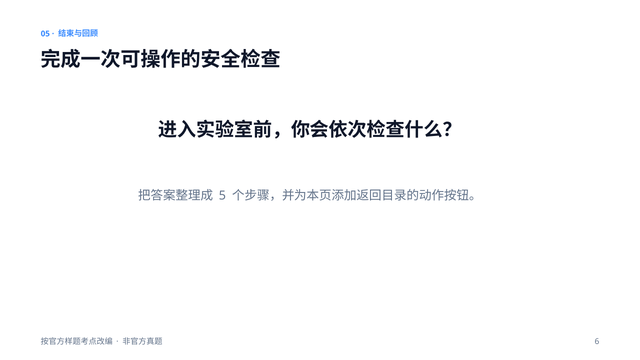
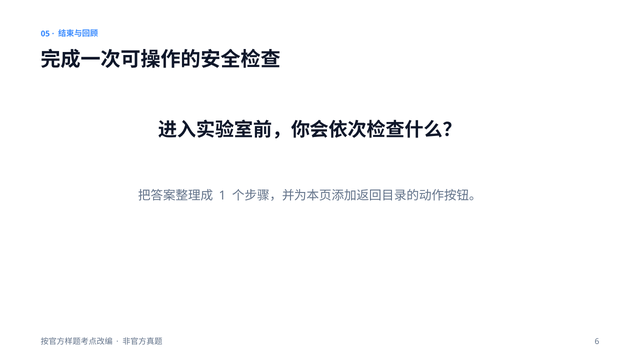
5: 5 -> 1 (222, 196)
